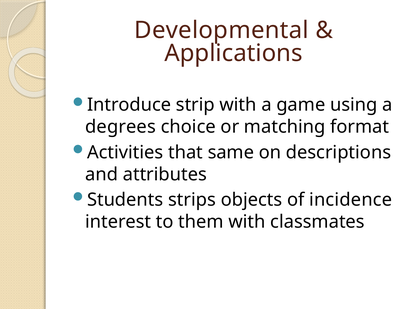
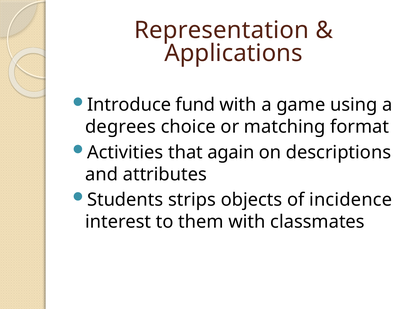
Developmental: Developmental -> Representation (222, 30)
strip: strip -> fund (195, 105)
same: same -> again (231, 152)
